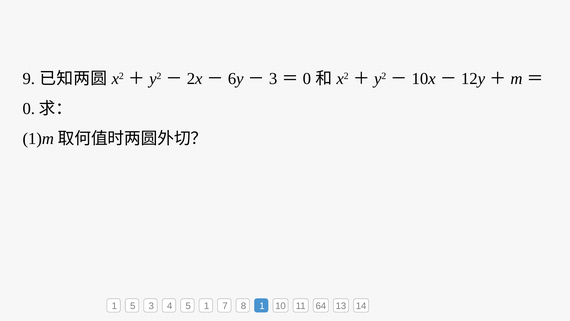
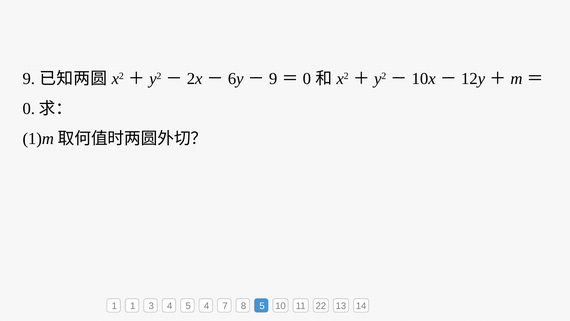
3: 3 -> 9 (273, 78)
1 5: 5 -> 1 (133, 306)
5 1: 1 -> 4 (207, 306)
8 1: 1 -> 5 (262, 306)
64: 64 -> 22 (321, 306)
